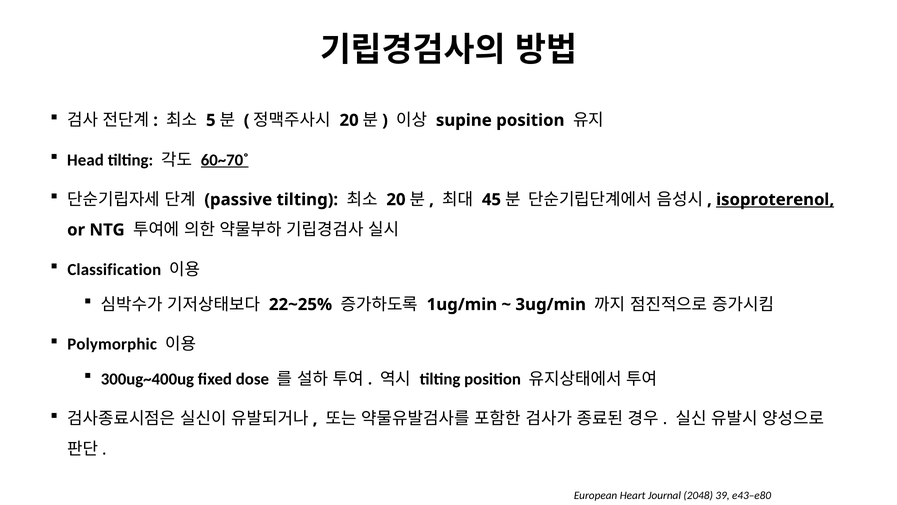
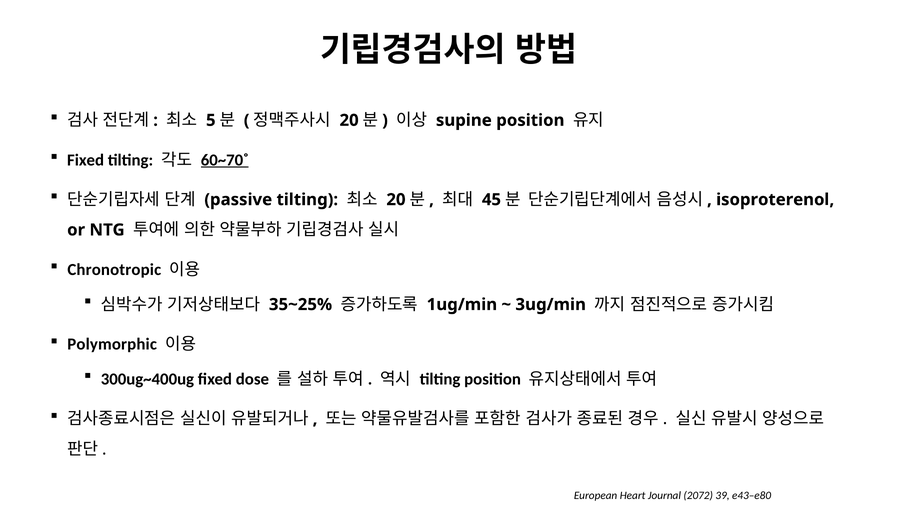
Head: Head -> Fixed (86, 160)
isoproterenol underline: present -> none (775, 199)
Classification: Classification -> Chronotropic (114, 269)
22~25%: 22~25% -> 35~25% (301, 304)
2048: 2048 -> 2072 (698, 495)
